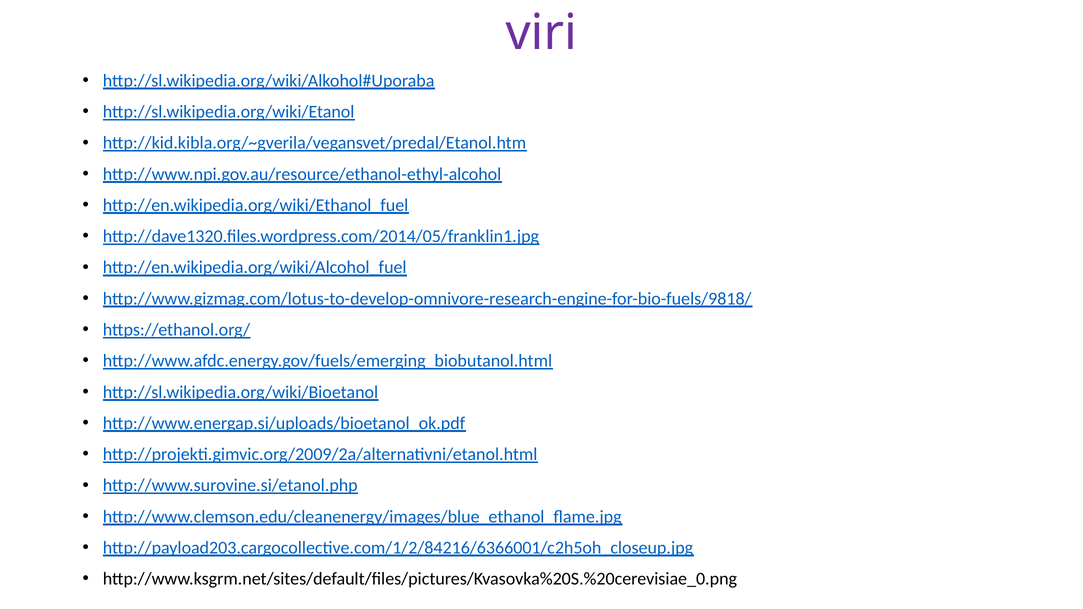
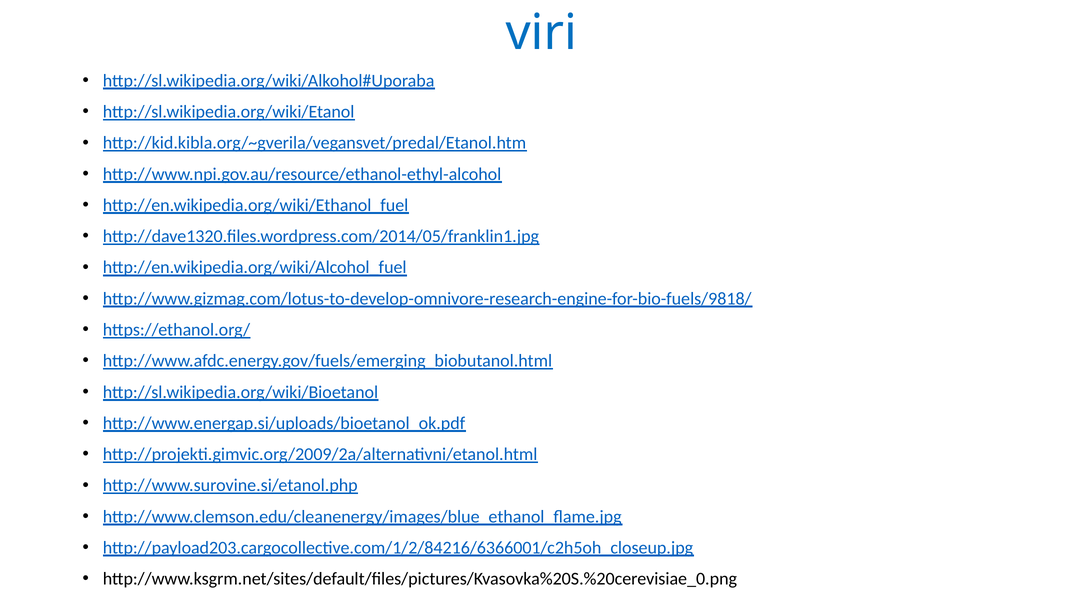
viri colour: purple -> blue (541, 33)
